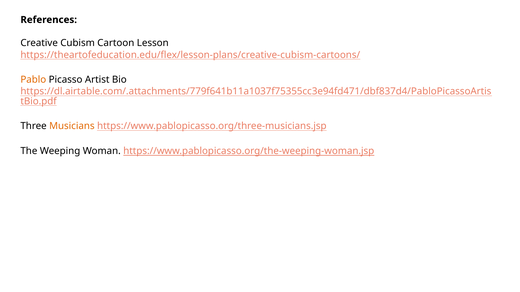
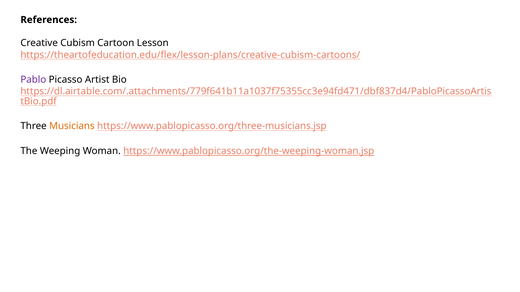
Pablo colour: orange -> purple (33, 80)
